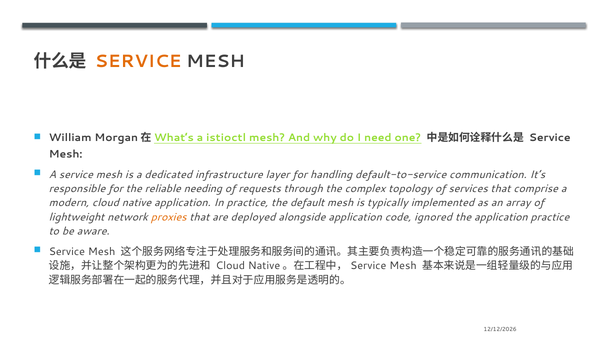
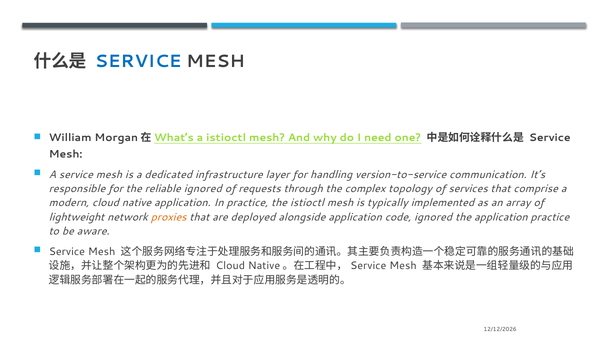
SERVICE colour: orange -> blue (138, 61)
default-to-service: default-to-service -> version-to-service (401, 174)
reliable needing: needing -> ignored (203, 189)
the default: default -> istioctl (307, 203)
